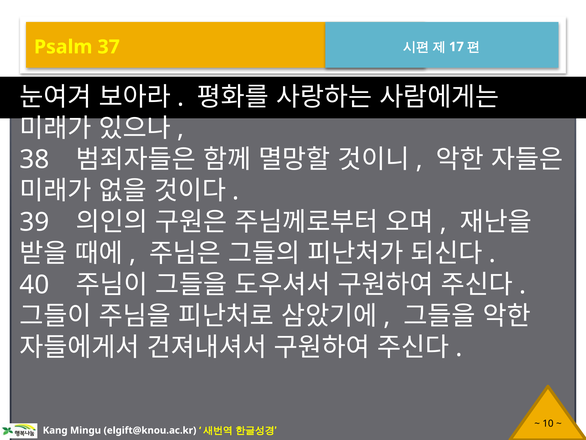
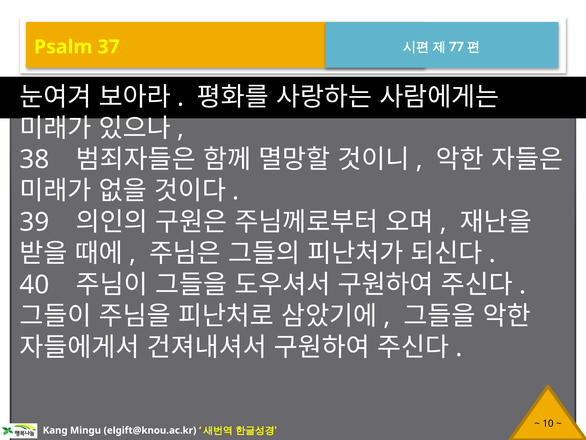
17: 17 -> 77 (456, 47)
